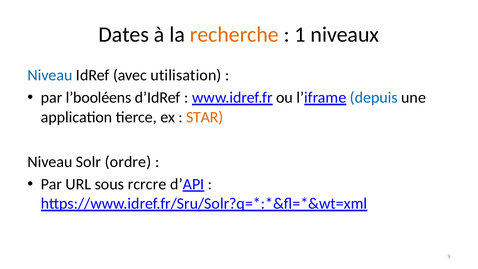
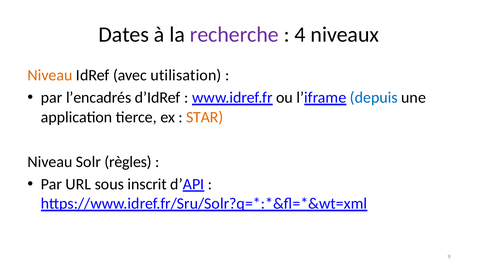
recherche colour: orange -> purple (234, 35)
1: 1 -> 4 (300, 35)
Niveau colour: blue -> orange (50, 75)
l’booléens: l’booléens -> l’encadrés (99, 98)
ordre: ordre -> règles (128, 162)
rcrcre: rcrcre -> inscrit (147, 184)
